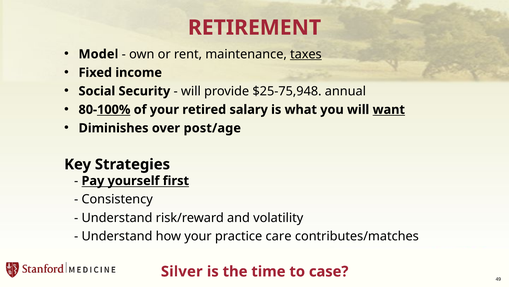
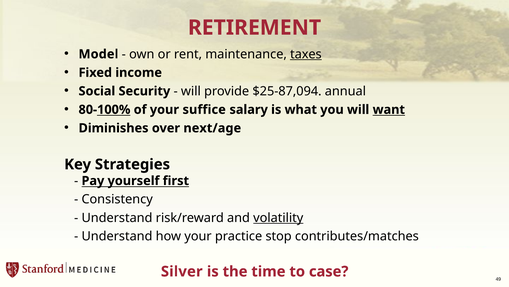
$25-75,948: $25-75,948 -> $25-87,094 (287, 91)
retired: retired -> suffice (204, 109)
post/age: post/age -> next/age (212, 128)
volatility underline: none -> present (278, 217)
care: care -> stop (279, 236)
